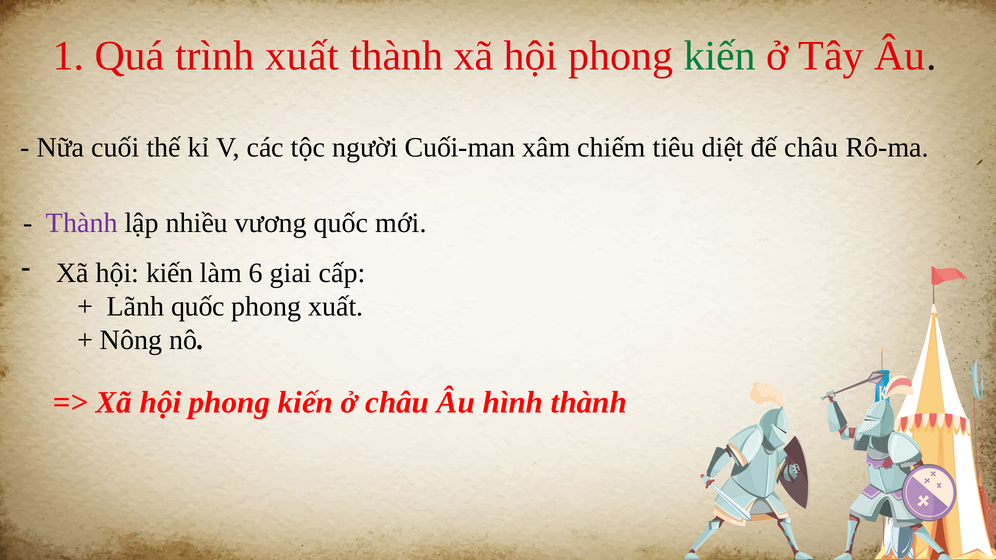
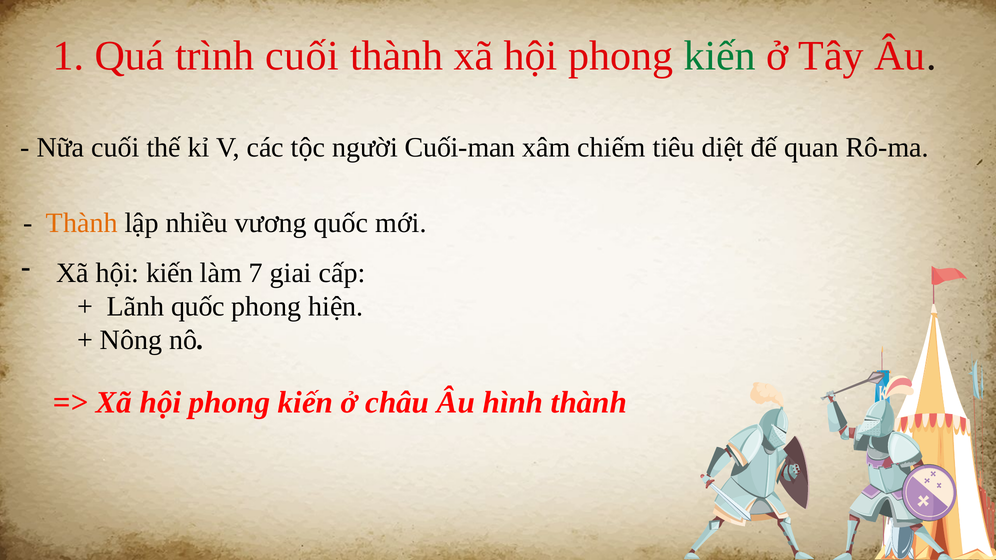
trình xuất: xuất -> cuối (302, 56)
đế châu: châu -> quan (811, 148)
Thành colour: purple -> orange (82, 223)
6: 6 -> 7 (256, 273)
phong xuất: xuất -> hiện (336, 307)
